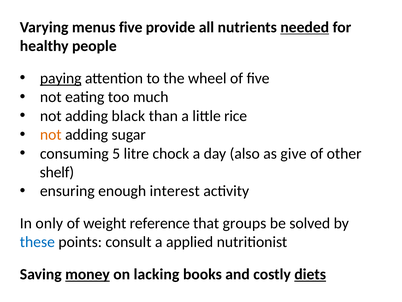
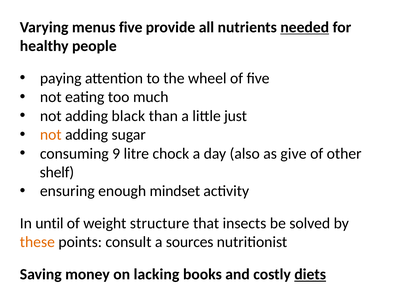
paying underline: present -> none (61, 78)
rice: rice -> just (236, 116)
5: 5 -> 9 (116, 153)
interest: interest -> mindset (175, 191)
only: only -> until (49, 223)
reference: reference -> structure (160, 223)
groups: groups -> insects (244, 223)
these colour: blue -> orange (37, 242)
applied: applied -> sources (190, 242)
money underline: present -> none (87, 274)
